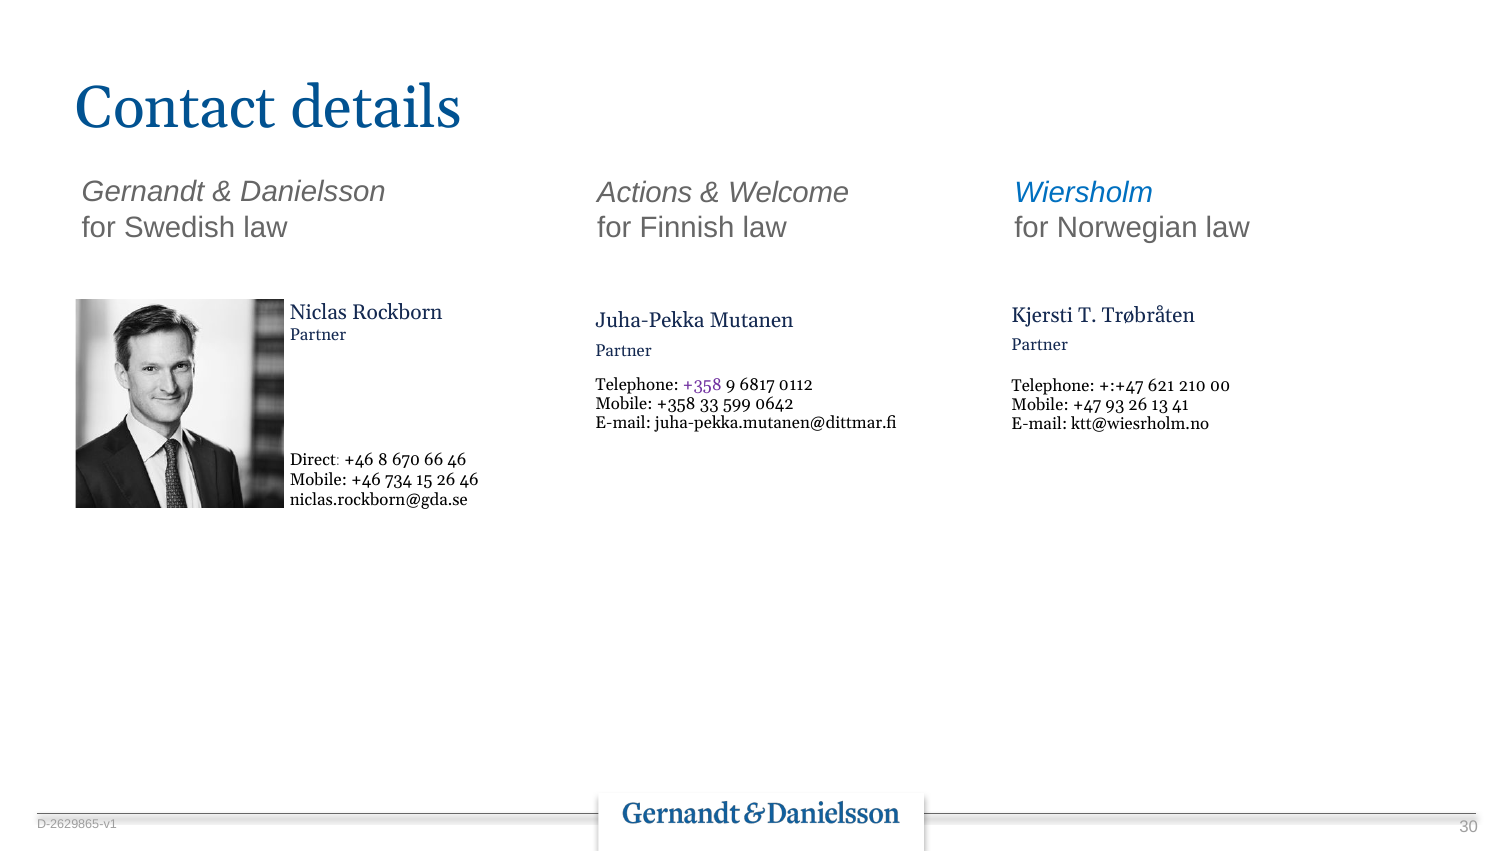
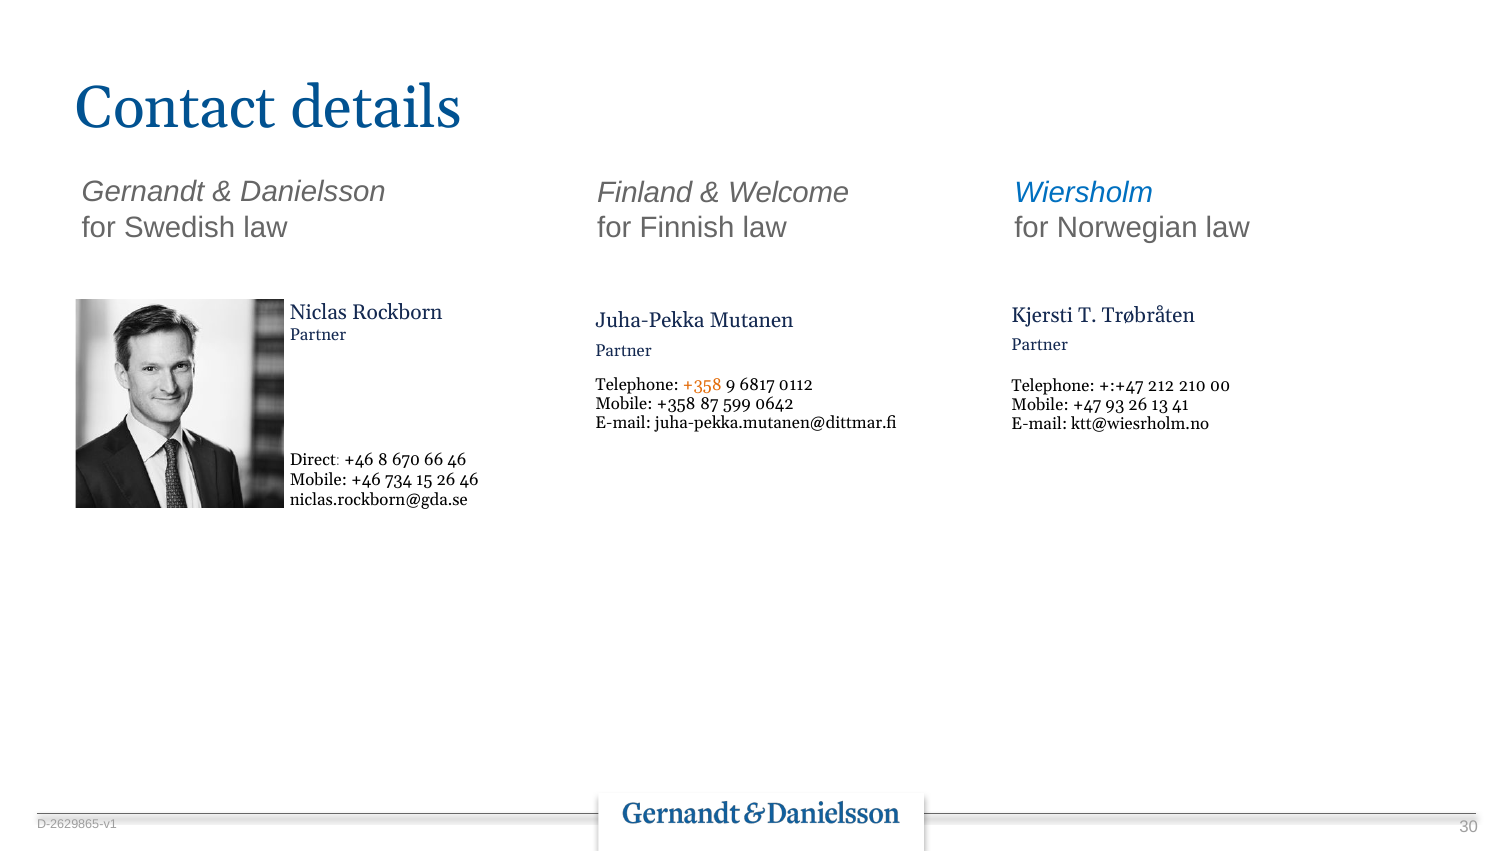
Actions: Actions -> Finland (645, 192)
+358 colour: purple -> orange (702, 385)
621: 621 -> 212 (1161, 386)
33: 33 -> 87 (709, 403)
